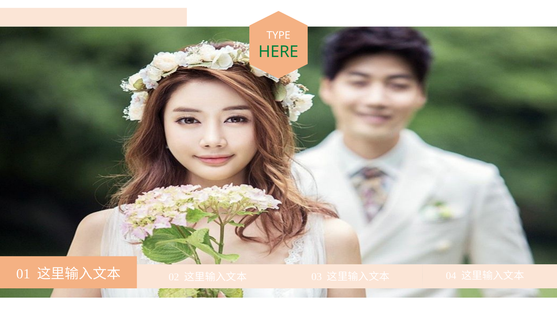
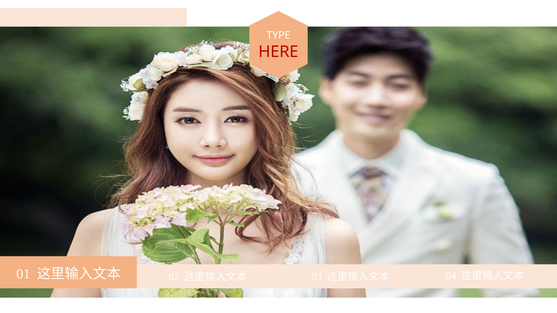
HERE colour: green -> red (279, 52)
